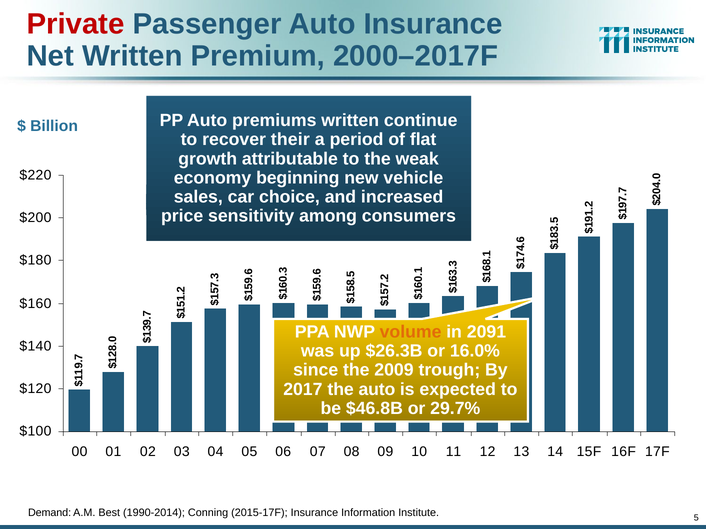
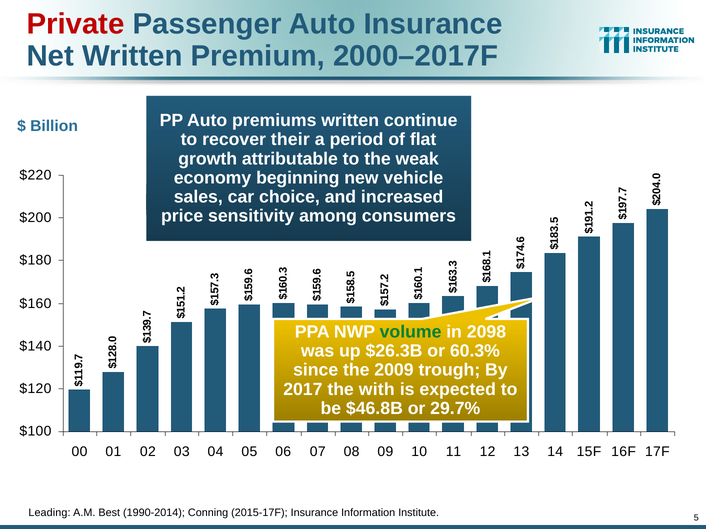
volume colour: orange -> green (411, 332)
2091: 2091 -> 2098 (486, 332)
16.0%: 16.0% -> 60.3% (475, 351)
the auto: auto -> with (377, 390)
Demand: Demand -> Leading (49, 513)
